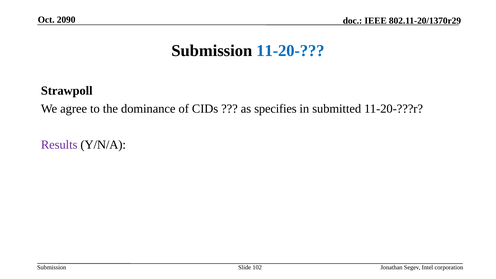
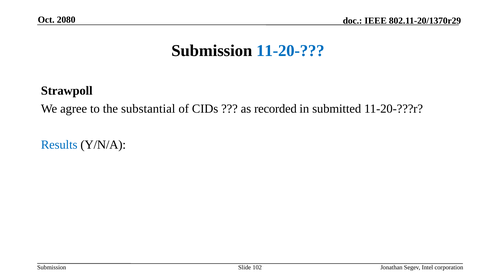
2090: 2090 -> 2080 (66, 20)
dominance: dominance -> substantial (148, 109)
specifies: specifies -> recorded (275, 109)
Results colour: purple -> blue (59, 145)
